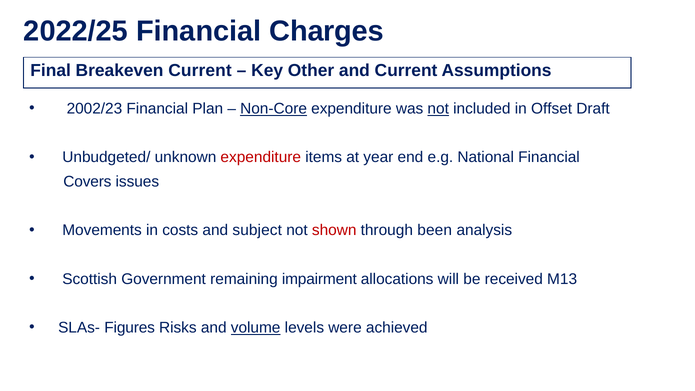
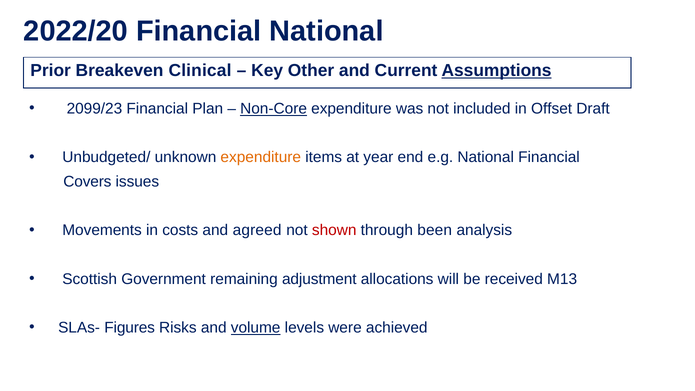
2022/25: 2022/25 -> 2022/20 (76, 31)
Financial Charges: Charges -> National (327, 31)
Final: Final -> Prior (51, 71)
Breakeven Current: Current -> Clinical (200, 71)
Assumptions underline: none -> present (497, 71)
2002/23: 2002/23 -> 2099/23 (94, 109)
not underline: present -> none (438, 109)
expenditure colour: red -> orange (261, 157)
subject: subject -> agreed (257, 230)
impairment: impairment -> adjustment (319, 279)
